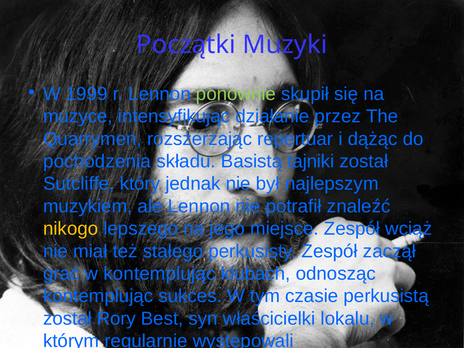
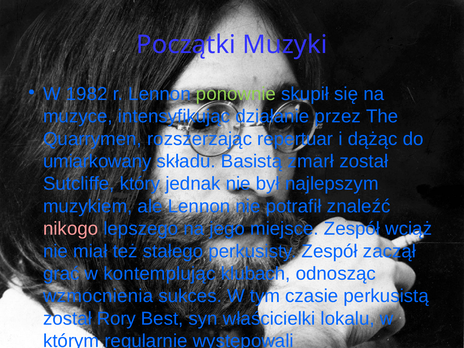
1999: 1999 -> 1982 (87, 94)
pochodzenia: pochodzenia -> umiarkowany (97, 161)
tajniki: tajniki -> zmarł (311, 161)
nikogo colour: yellow -> pink (71, 229)
kontemplując: kontemplując -> wzmocnienia (98, 296)
